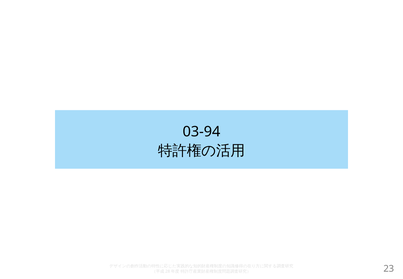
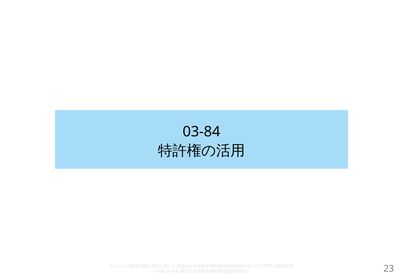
03-94: 03-94 -> 03-84 (201, 132)
